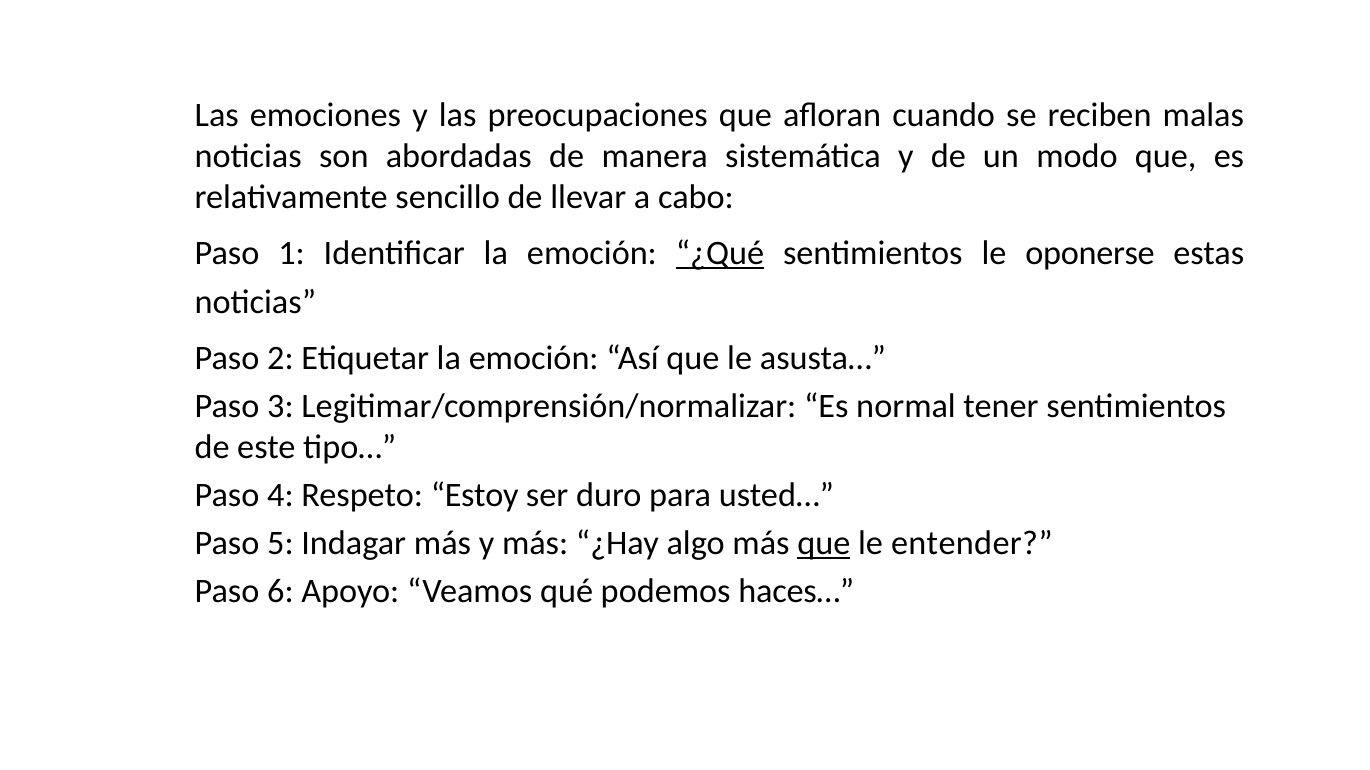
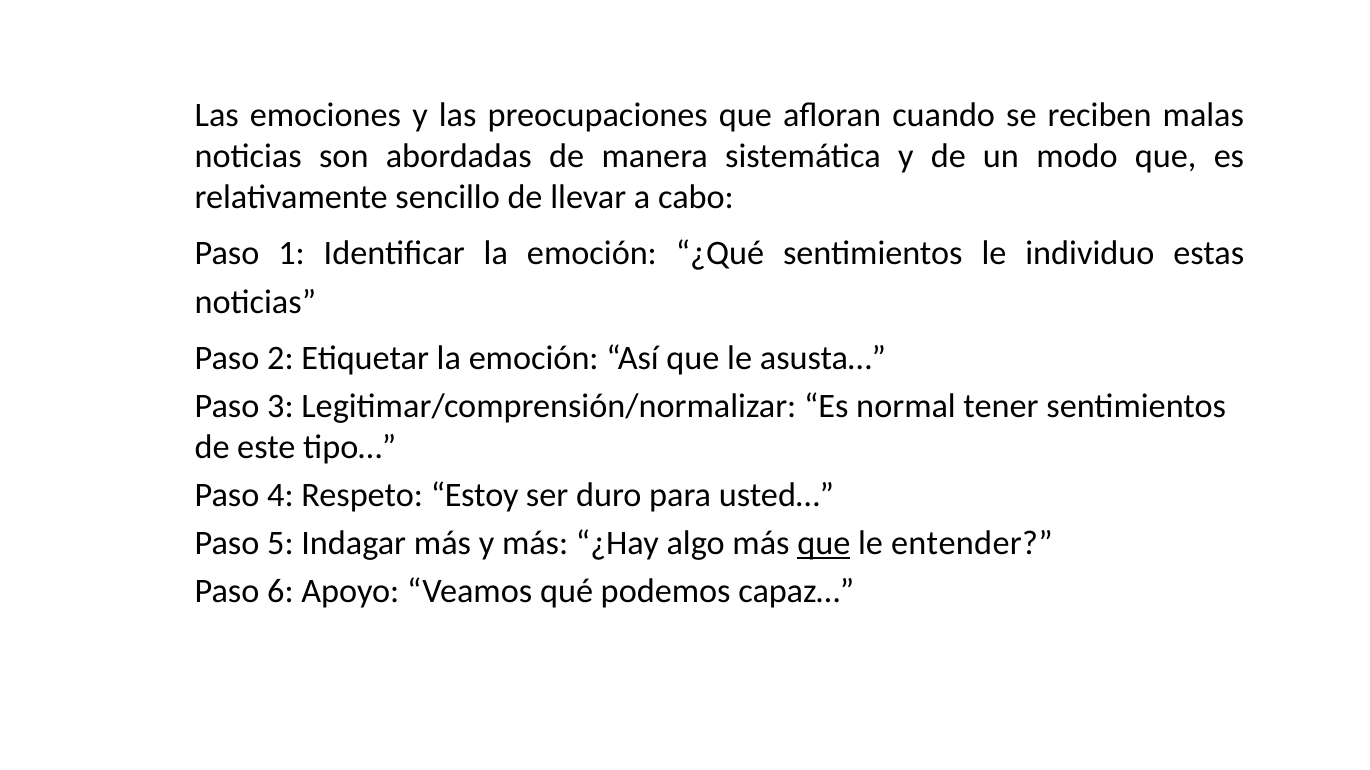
¿Qué underline: present -> none (720, 253)
oponerse: oponerse -> individuo (1090, 253)
haces…: haces… -> capaz… (796, 592)
